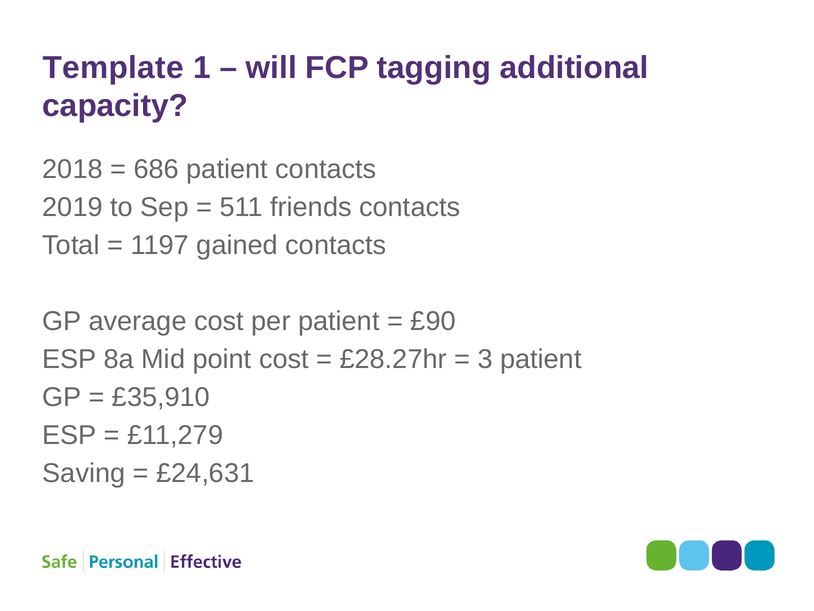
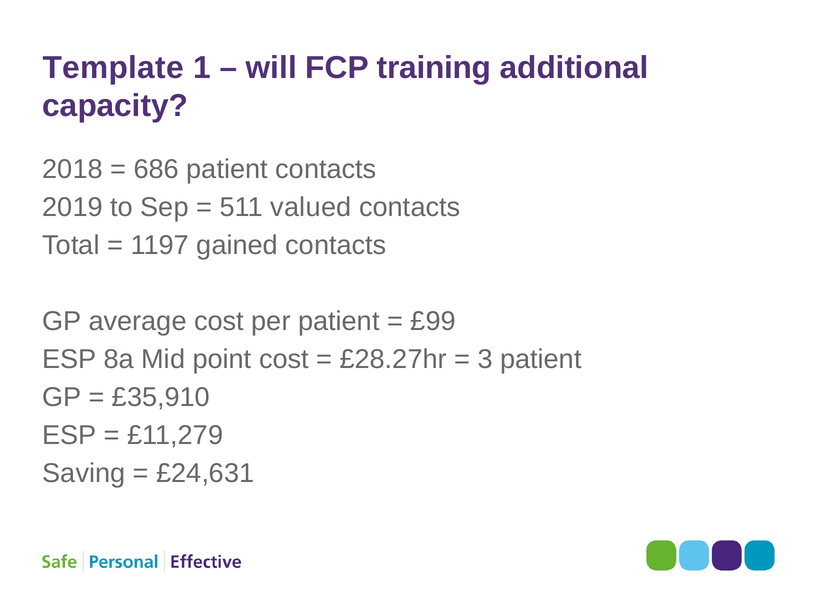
tagging: tagging -> training (434, 68)
friends: friends -> valued (311, 207)
£90: £90 -> £99 (433, 321)
